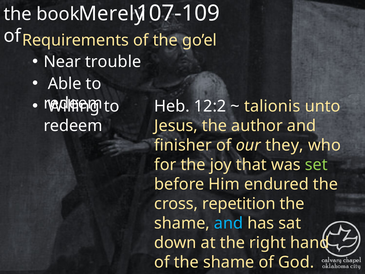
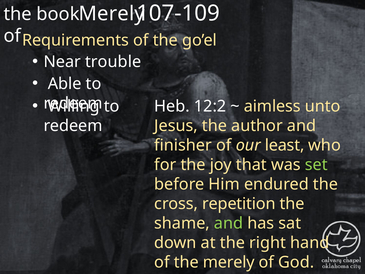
talionis: talionis -> aimless (272, 106)
they: they -> least (285, 145)
and colour: light blue -> light green (229, 223)
of the shame: shame -> merely (229, 262)
